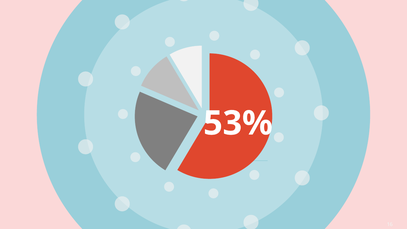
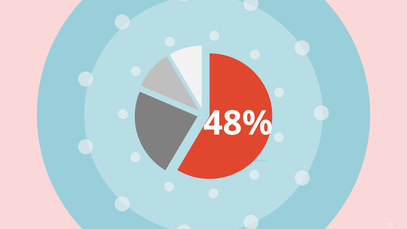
53%: 53% -> 48% (238, 123)
